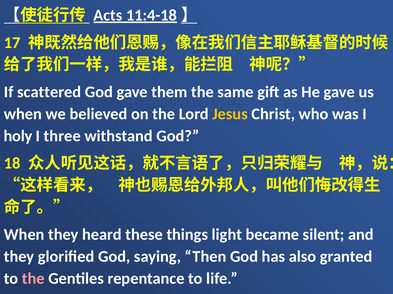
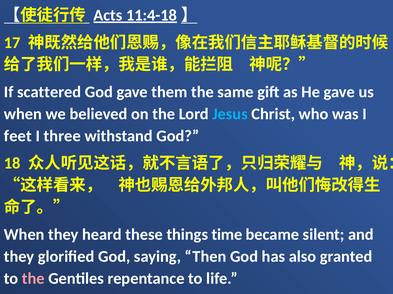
Jesus colour: yellow -> light blue (230, 114)
holy: holy -> feet (18, 136)
light: light -> time (227, 235)
